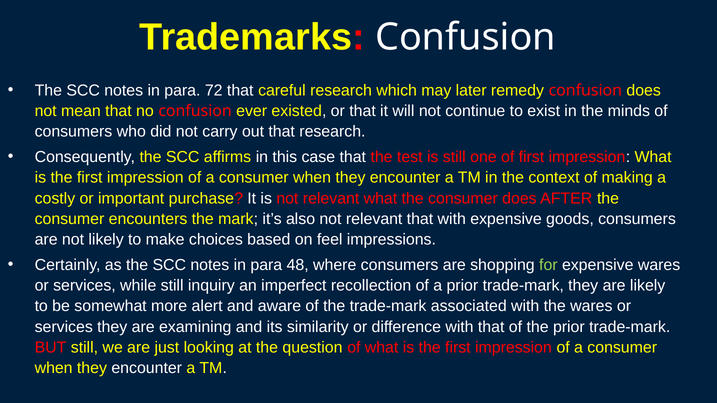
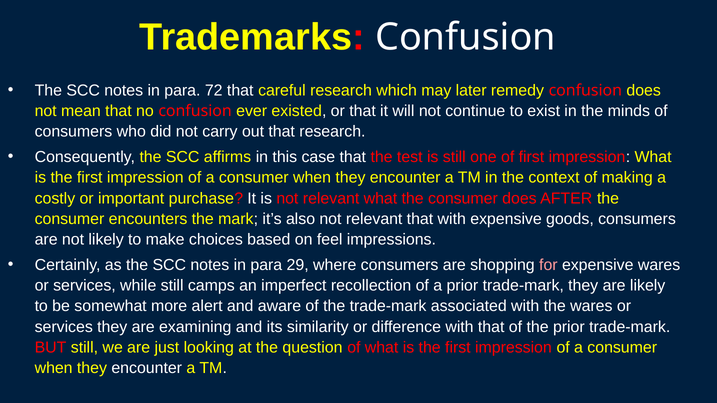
48: 48 -> 29 (298, 265)
for colour: light green -> pink (548, 265)
inquiry: inquiry -> camps (211, 286)
